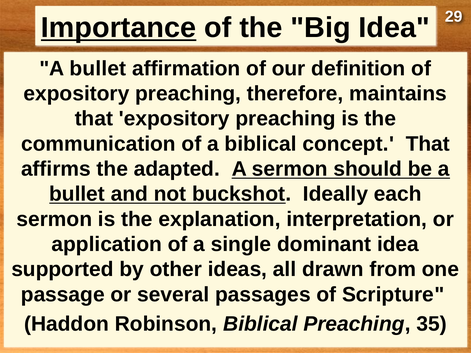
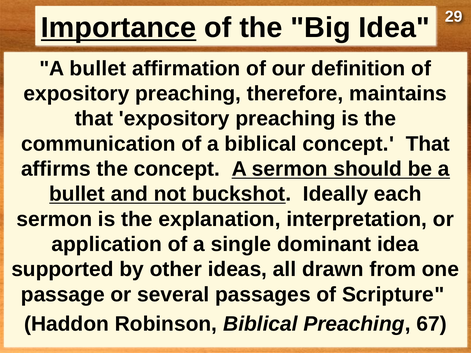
the adapted: adapted -> concept (177, 169)
35: 35 -> 67 (432, 324)
